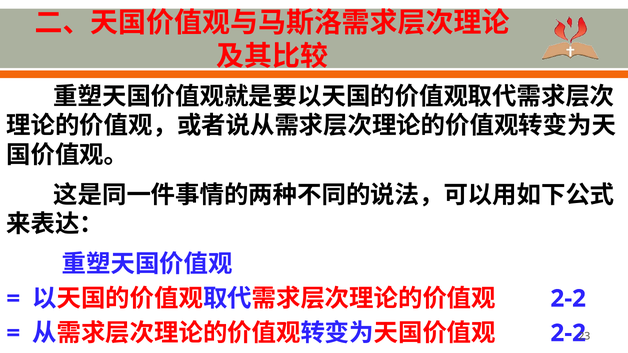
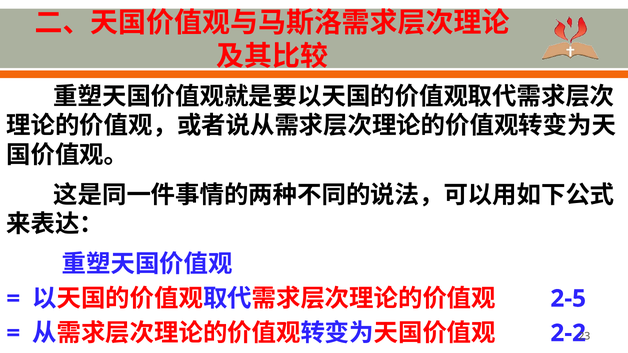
2-2: 2-2 -> 2-5 (568, 299)
